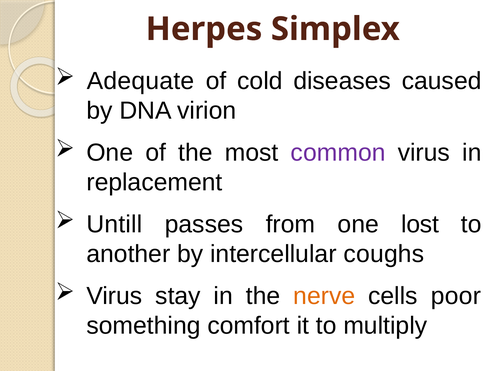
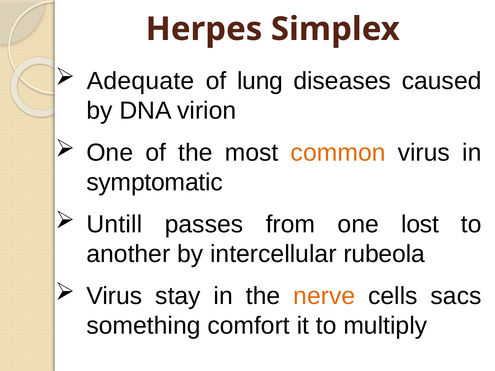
cold: cold -> lung (260, 81)
common colour: purple -> orange (338, 153)
replacement: replacement -> symptomatic (155, 182)
coughs: coughs -> rubeola (384, 254)
poor: poor -> sacs (456, 296)
